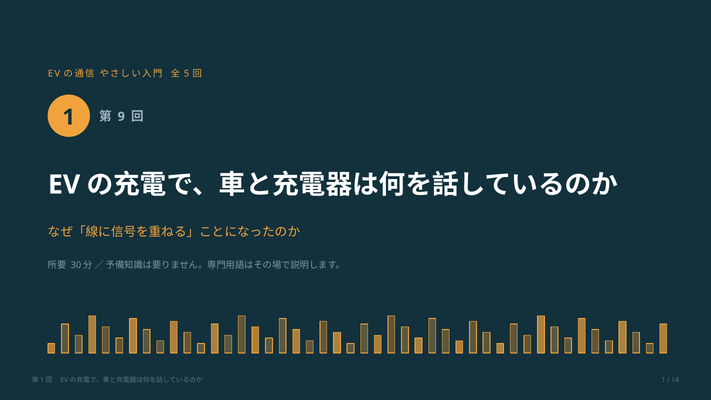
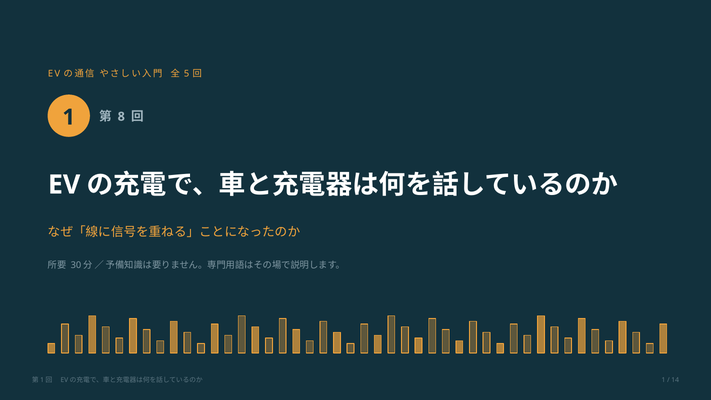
9: 9 -> 8 (121, 117)
